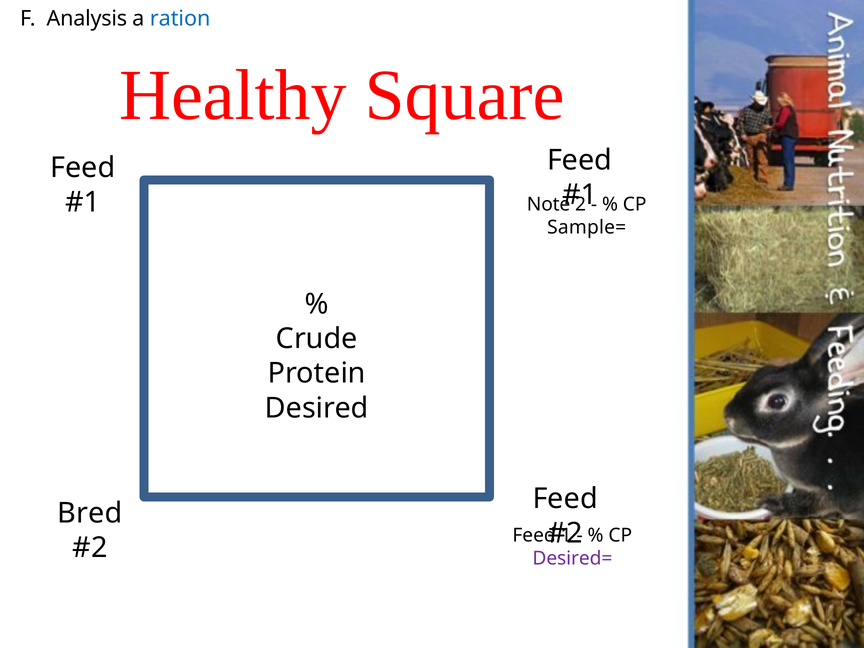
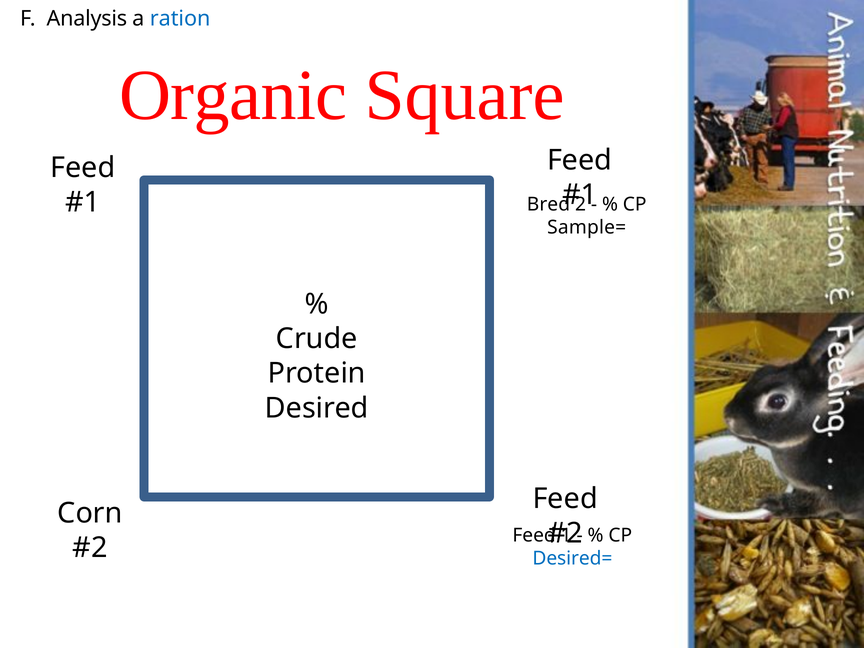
Healthy: Healthy -> Organic (233, 96)
Note: Note -> Bred (548, 204)
Bred: Bred -> Corn (90, 513)
Desired= colour: purple -> blue (572, 559)
